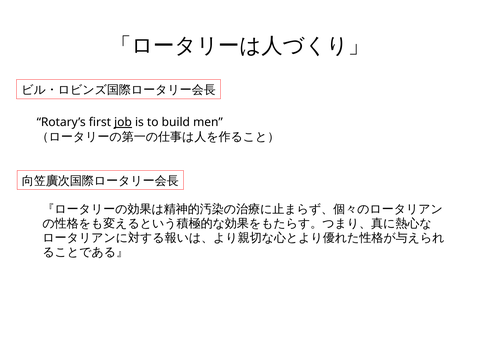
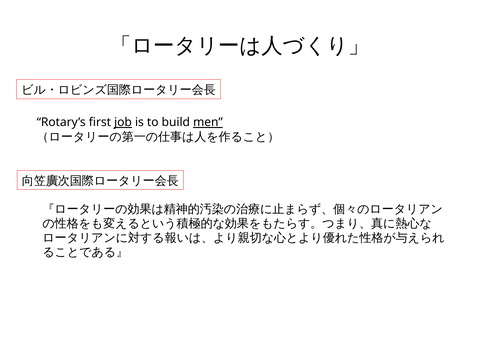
men underline: none -> present (208, 122)
